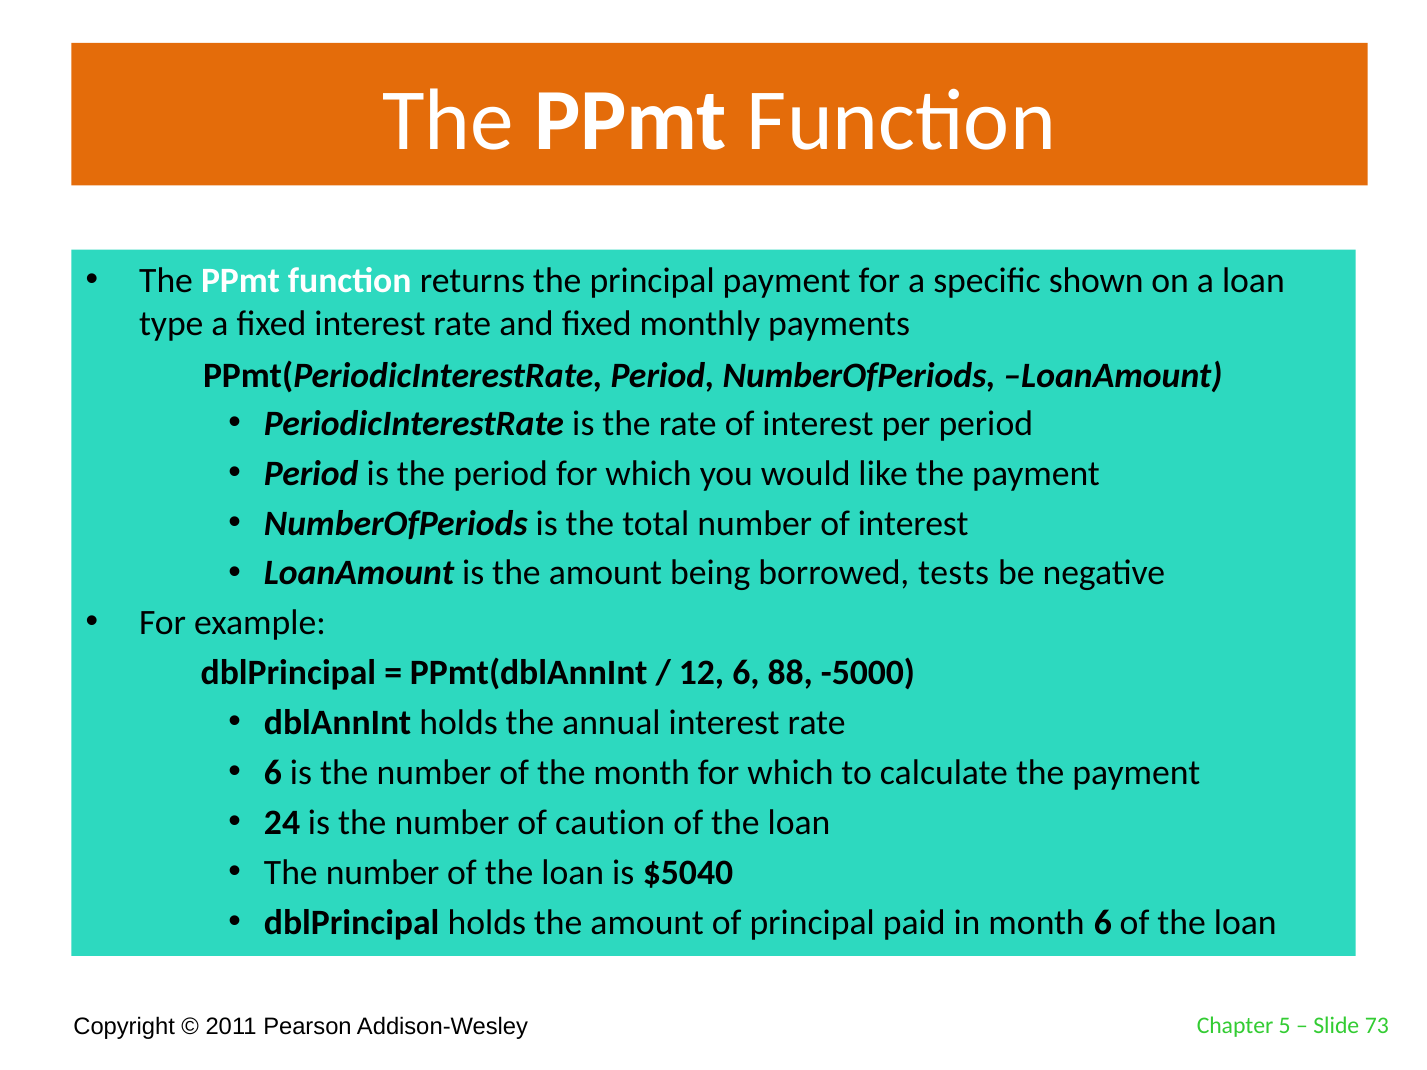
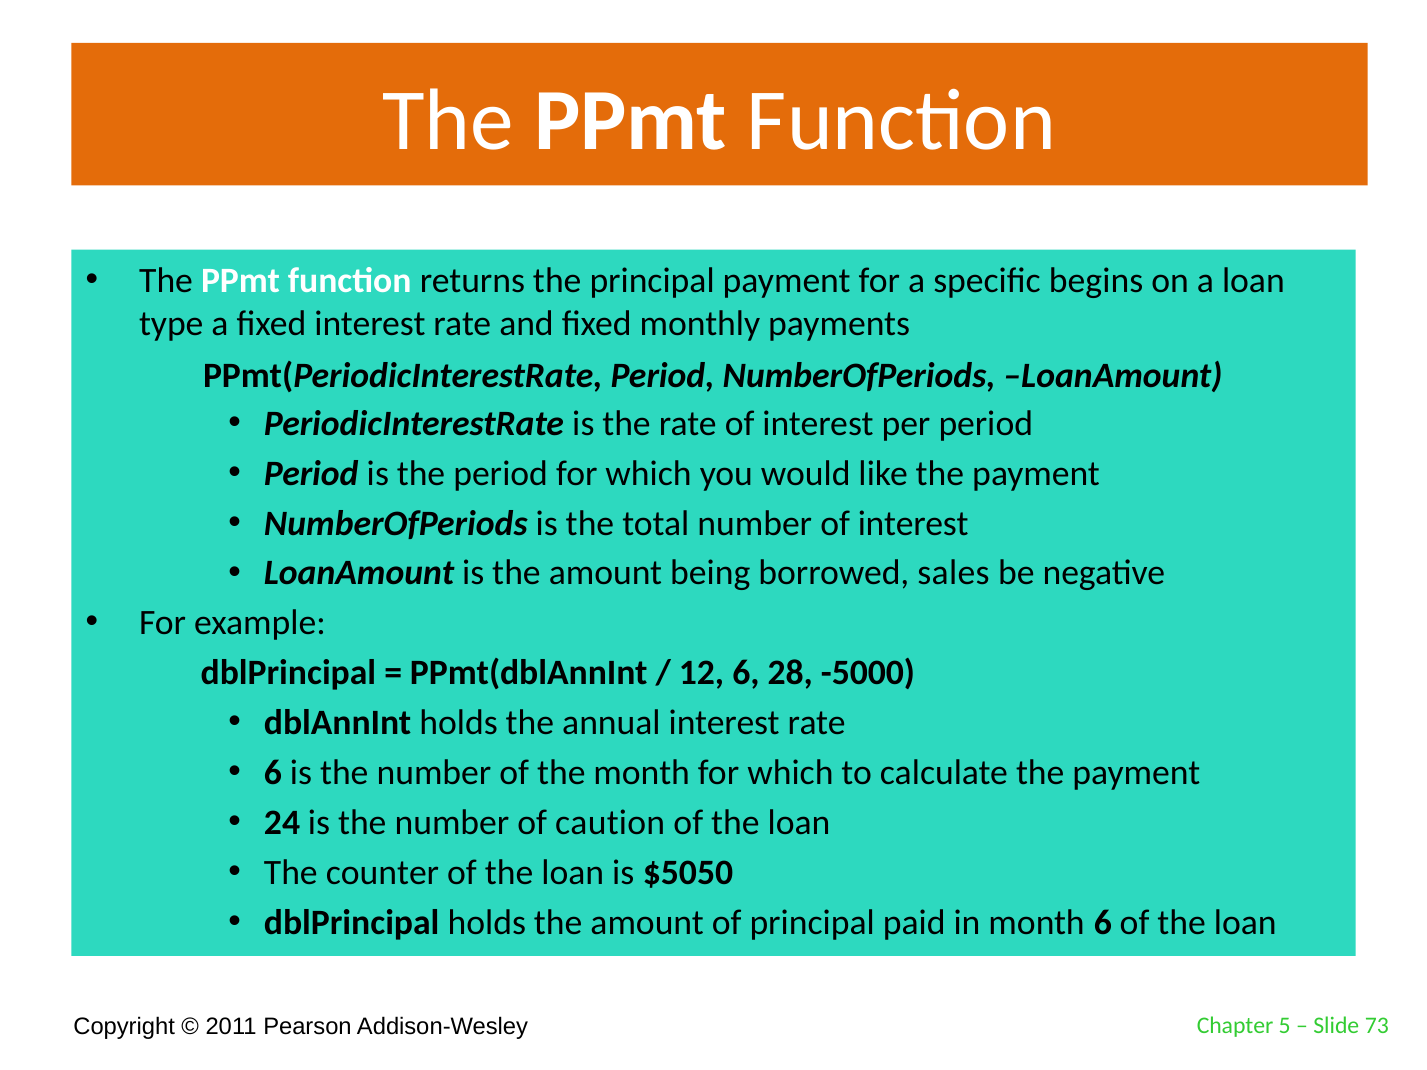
shown: shown -> begins (1096, 281)
tests: tests -> sales (954, 573)
88: 88 -> 28 (790, 673)
number: number -> counter (382, 873)
$5040: $5040 -> $5050 (688, 873)
